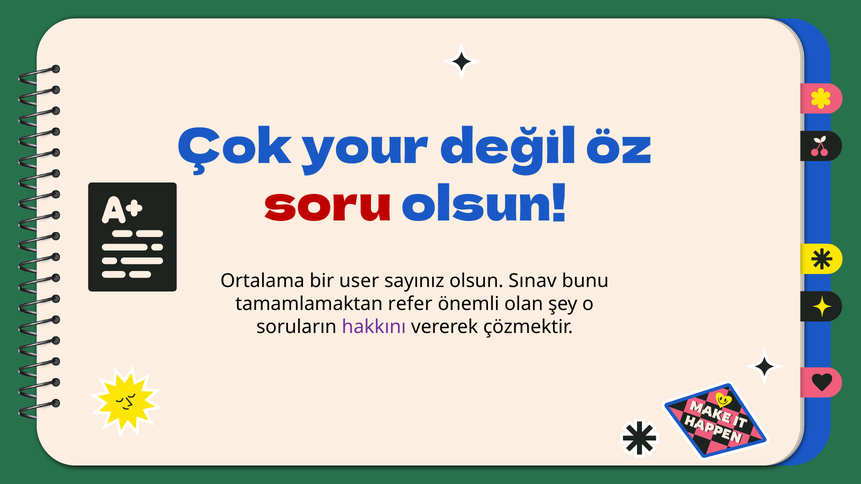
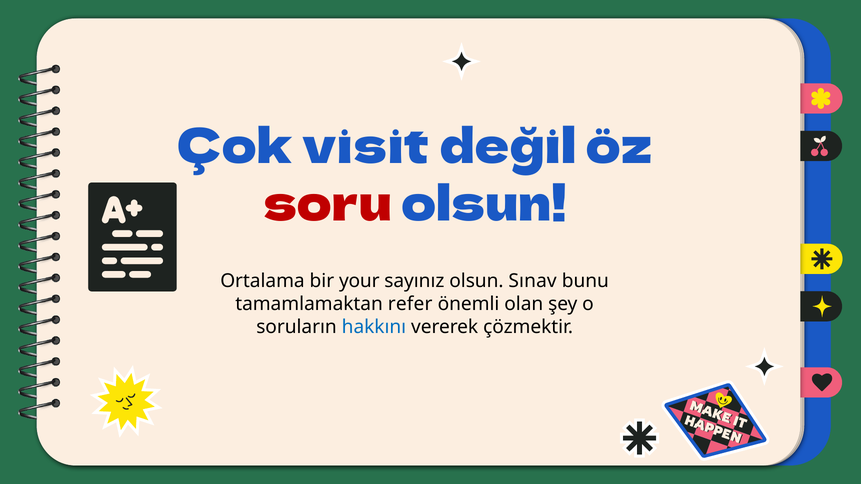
your: your -> visit (366, 148)
user: user -> your (359, 281)
hakkını colour: purple -> blue (374, 327)
